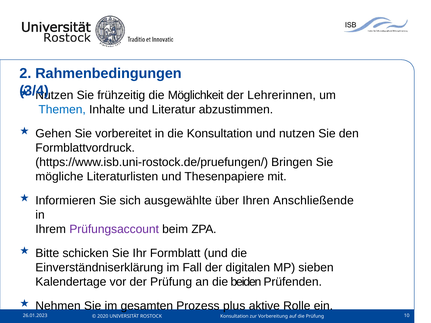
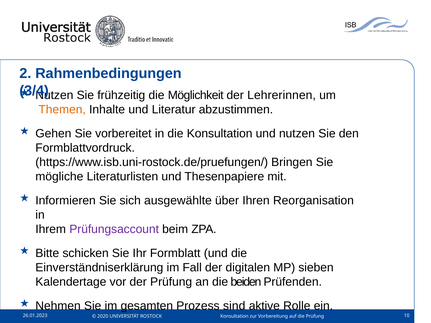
Themen colour: blue -> orange (62, 110)
Anschließende: Anschließende -> Reorganisation (313, 201)
plus: plus -> sind (234, 306)
